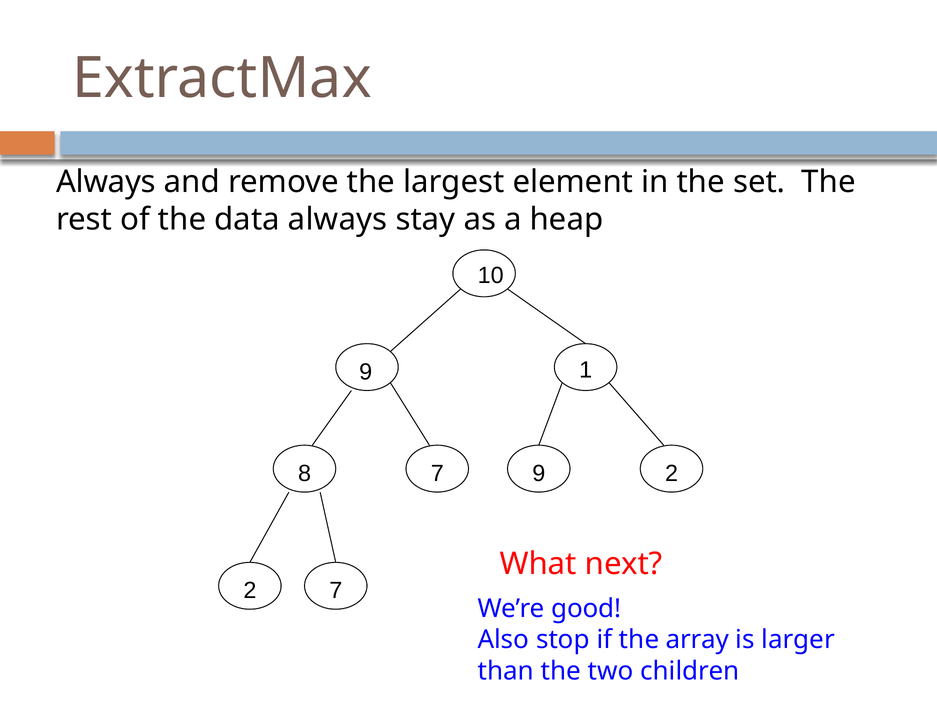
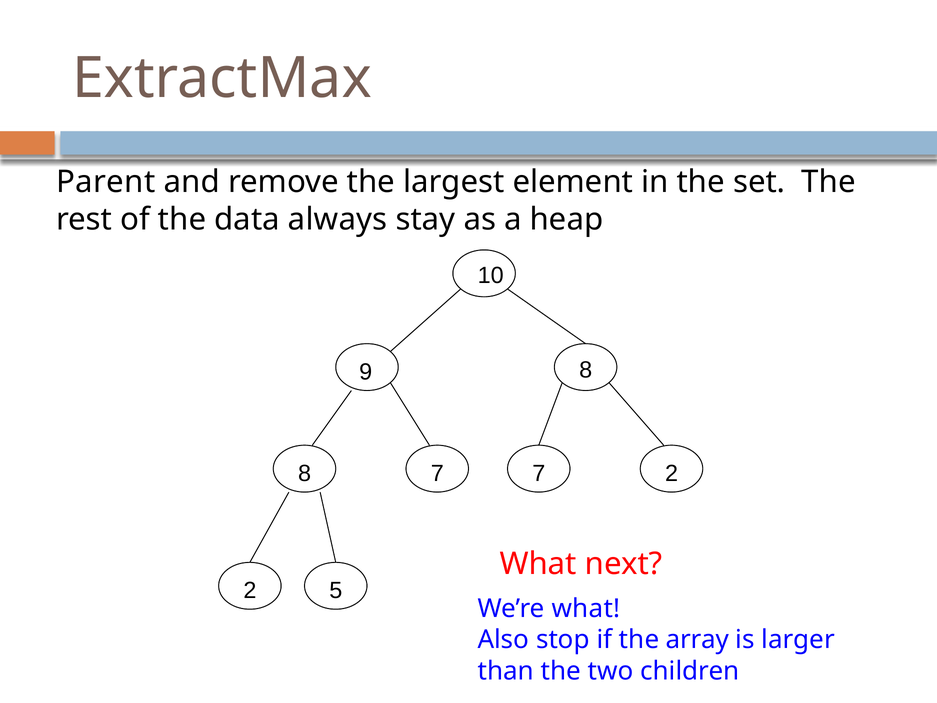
Always: Always -> Parent (106, 182)
9 1: 1 -> 8 (586, 370)
7 9: 9 -> 7 (539, 473)
2 7: 7 -> 5 (336, 590)
We’re good: good -> what (586, 608)
